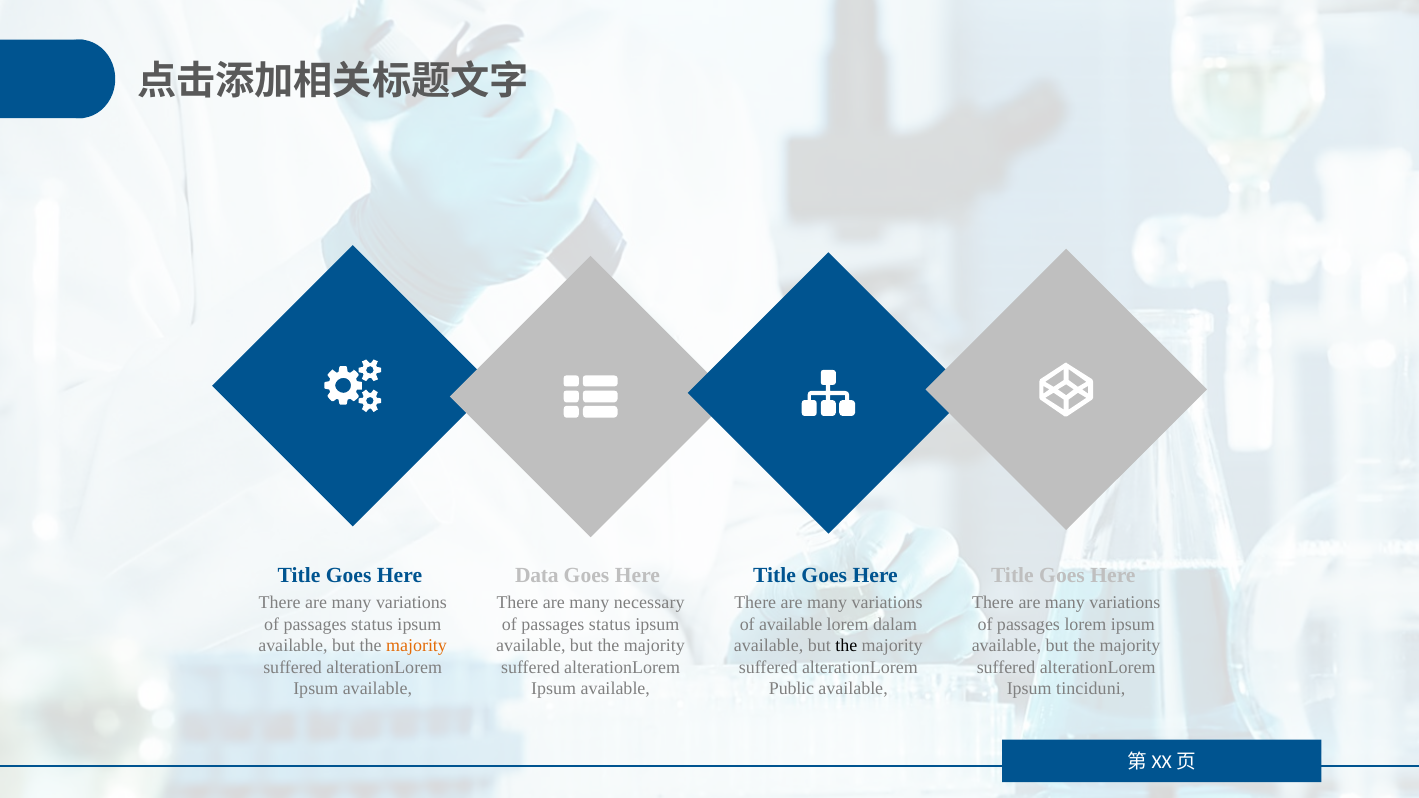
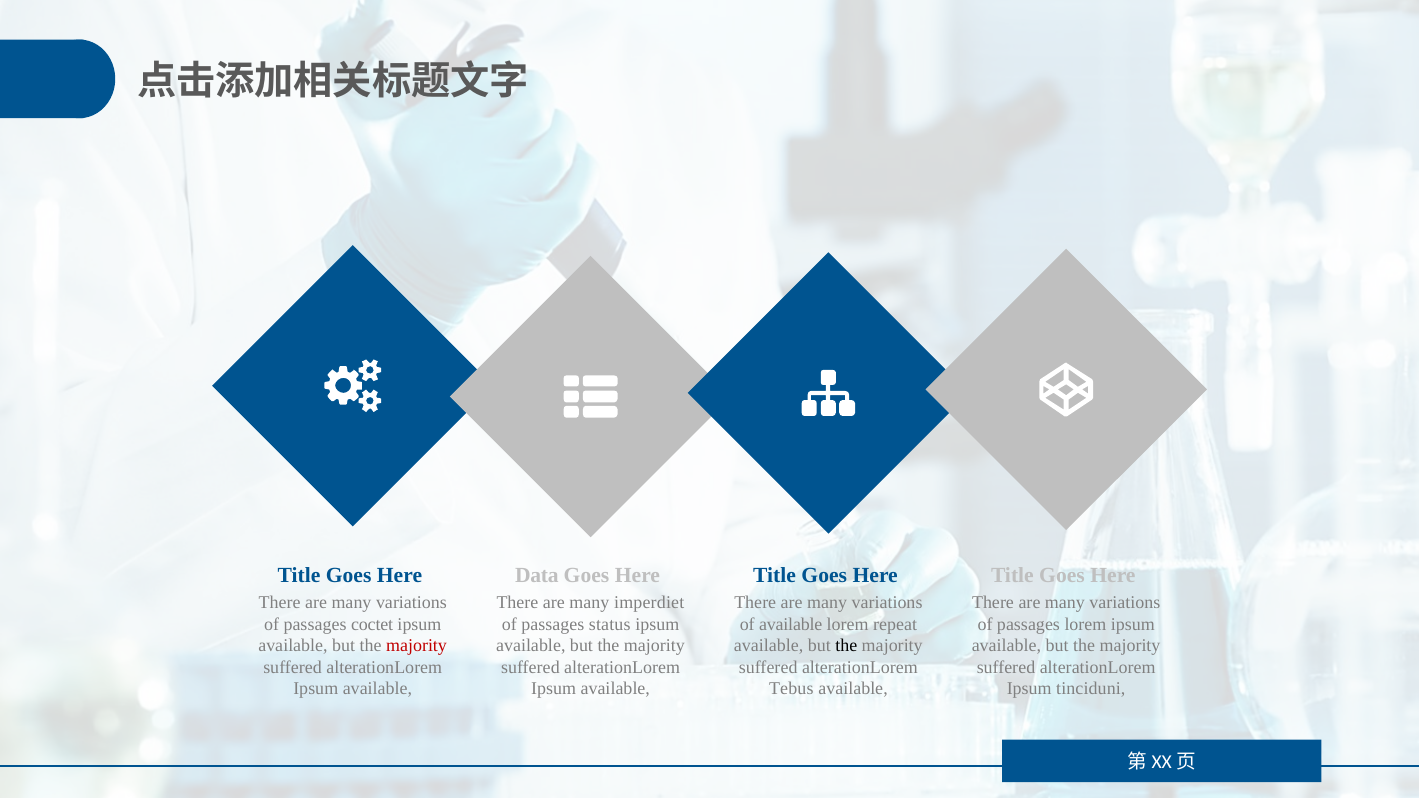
necessary: necessary -> imperdiet (649, 603)
status: status -> coctet (372, 624)
dalam: dalam -> repeat (895, 624)
majority colour: orange -> red (417, 646)
Public: Public -> Tebus (791, 689)
